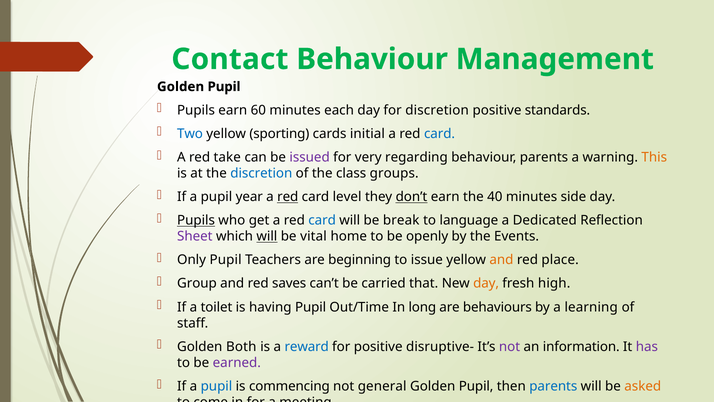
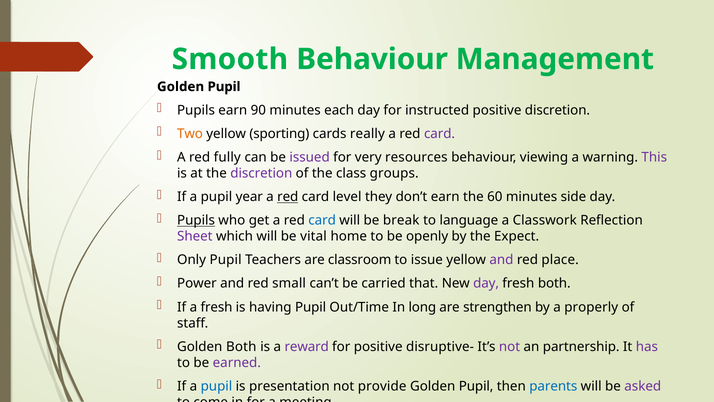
Contact: Contact -> Smooth (230, 59)
60: 60 -> 90 (258, 110)
for discretion: discretion -> instructed (437, 110)
positive standards: standards -> discretion (557, 110)
Two colour: blue -> orange (190, 134)
initial: initial -> really (367, 134)
card colour: blue -> purple (440, 134)
take: take -> fully (227, 157)
regarding: regarding -> resources (416, 157)
behaviour parents: parents -> viewing (544, 157)
This colour: orange -> purple (654, 157)
discretion colour: blue -> purple (261, 173)
don’t underline: present -> none (411, 197)
40: 40 -> 60 (495, 197)
Dedicated: Dedicated -> Classwork (545, 220)
will underline: present -> none (267, 236)
Events: Events -> Expect (517, 236)
beginning: beginning -> classroom (360, 260)
and colour: orange -> purple (501, 260)
Group: Group -> Power (197, 283)
saves: saves -> small (289, 283)
day colour: orange -> purple (486, 283)
fresh high: high -> both (554, 283)
a toilet: toilet -> fresh (217, 307)
behaviours: behaviours -> strengthen (497, 307)
learning: learning -> properly (591, 307)
reward colour: blue -> purple (307, 346)
information: information -> partnership (581, 346)
commencing: commencing -> presentation (289, 386)
general: general -> provide (382, 386)
asked colour: orange -> purple (643, 386)
